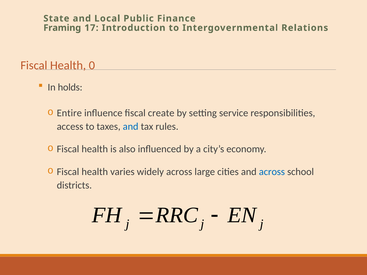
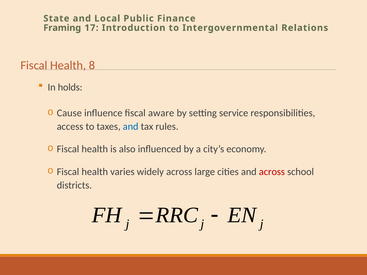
0: 0 -> 8 (92, 65)
Entire: Entire -> Cause (69, 113)
create: create -> aware (161, 113)
across colour: blue -> red (272, 172)
